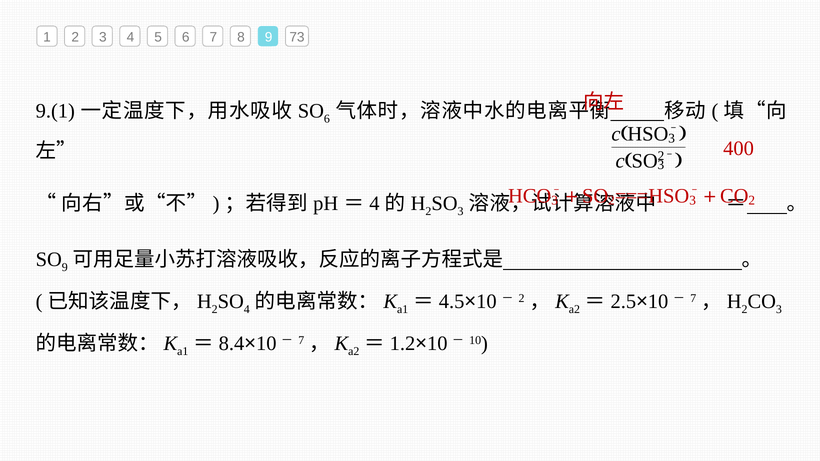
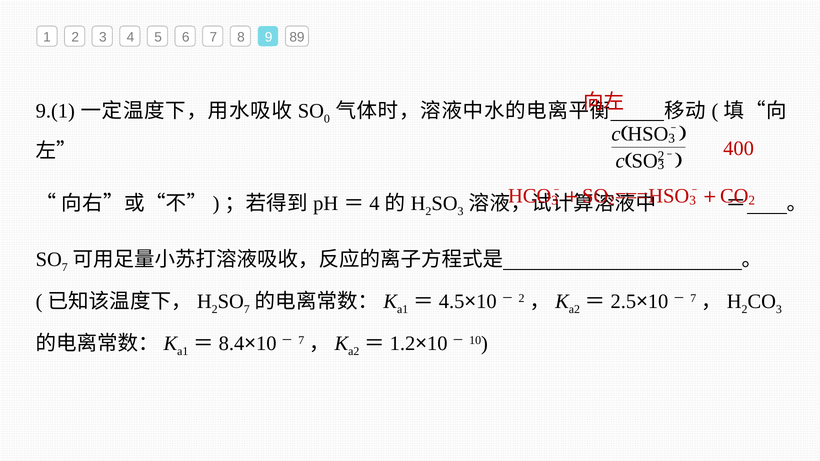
73: 73 -> 89 (297, 37)
6: 6 -> 0 (327, 119)
9: 9 -> 7 (65, 268)
4: 4 -> 7 (247, 310)
